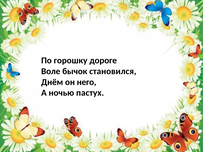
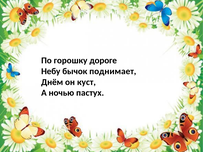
Воле: Воле -> Небу (51, 71)
становился: становился -> поднимает (113, 71)
него: него -> куст (86, 82)
